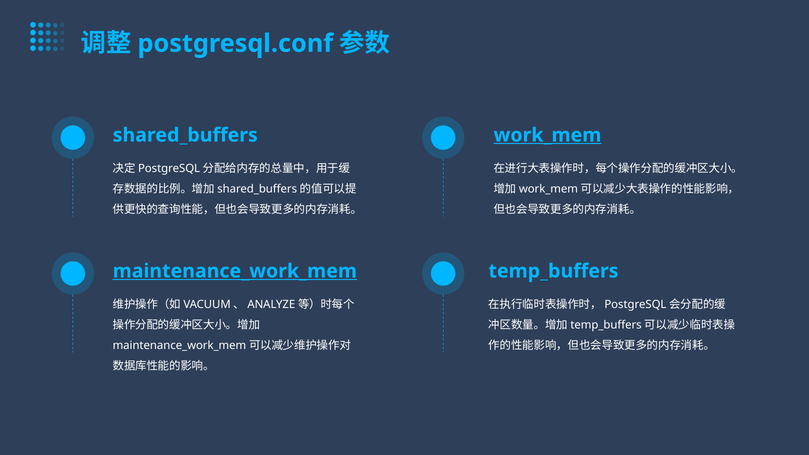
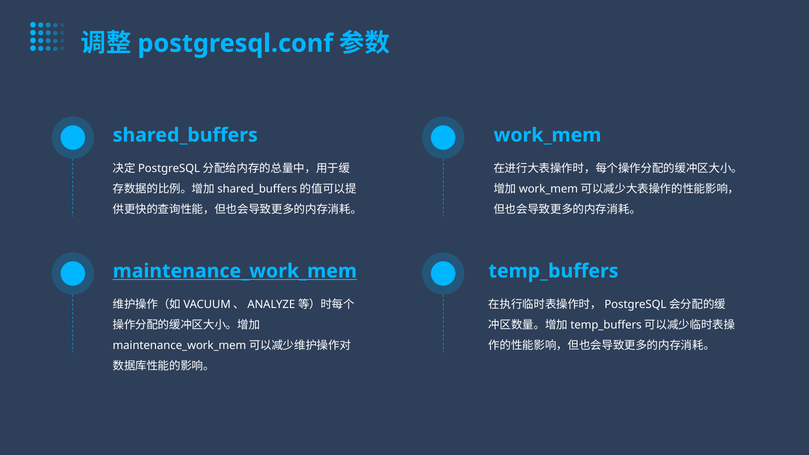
work_mem underline: present -> none (547, 135)
